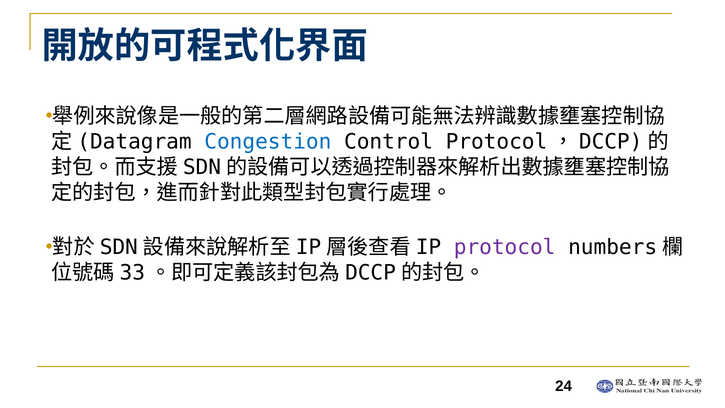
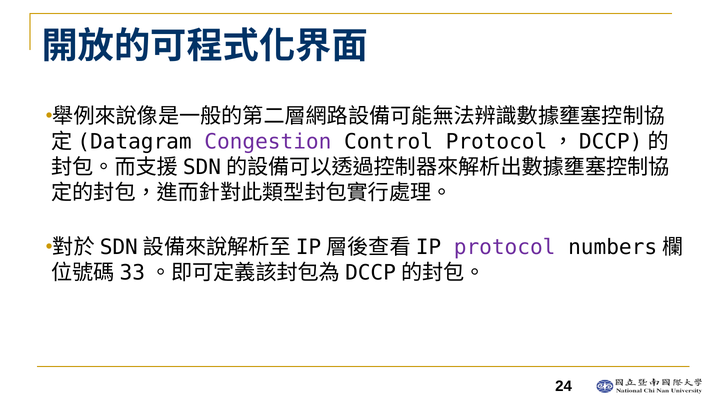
Congestion colour: blue -> purple (268, 142)
